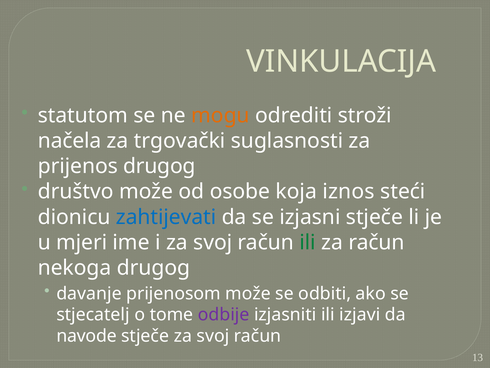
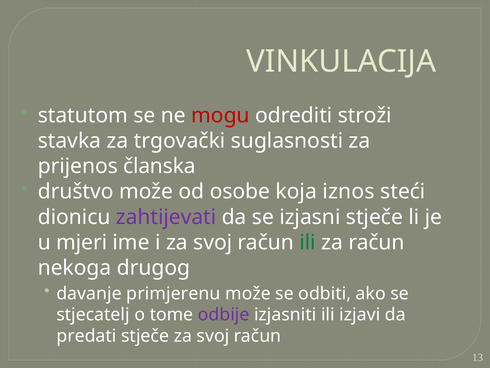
mogu colour: orange -> red (220, 115)
načela: načela -> stavka (69, 141)
prijenos drugog: drugog -> članska (159, 166)
zahtijevati colour: blue -> purple (166, 217)
prijenosom: prijenosom -> primjerenu (173, 293)
navode: navode -> predati (87, 336)
